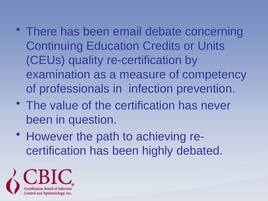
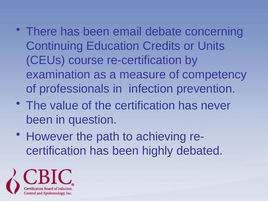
quality: quality -> course (86, 60)
